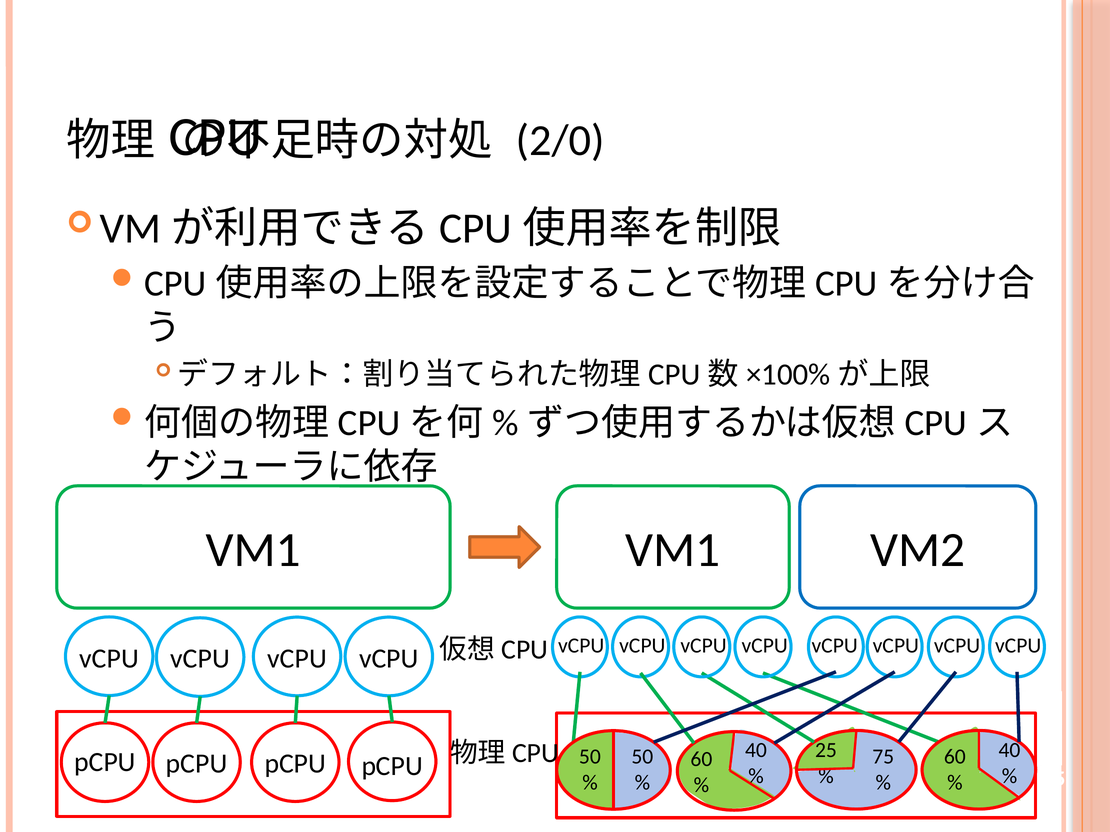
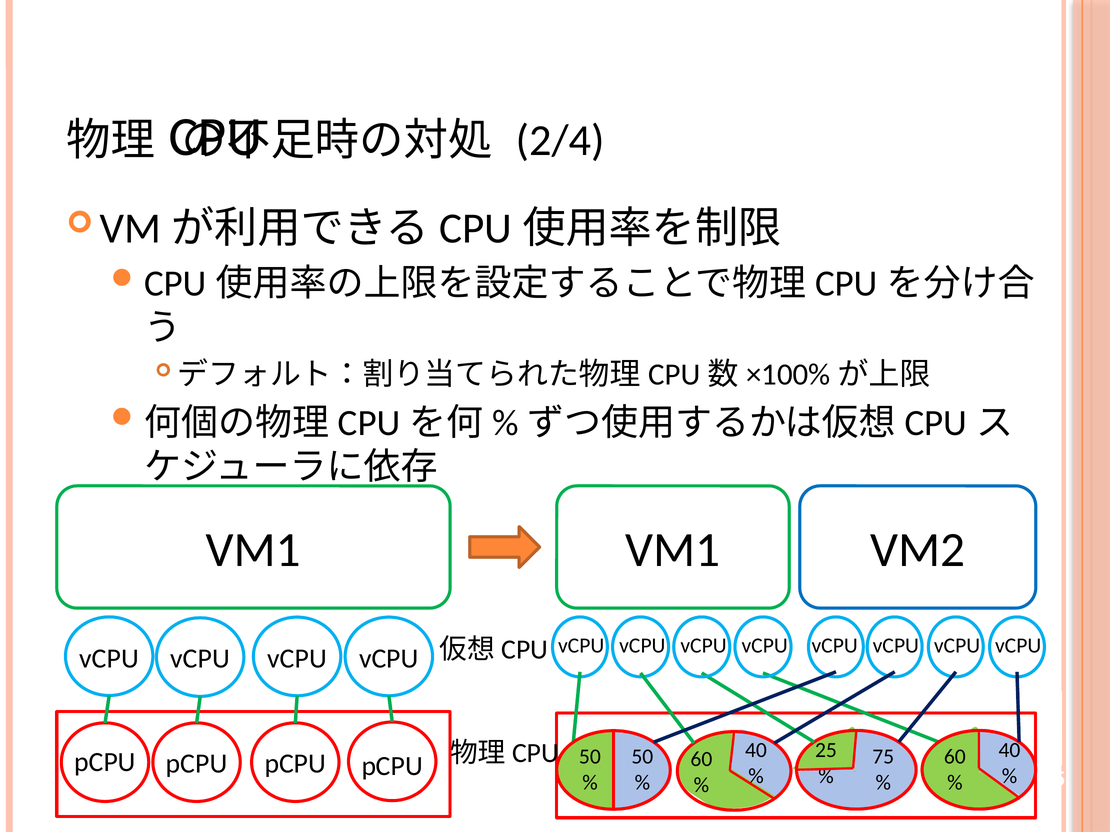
2/0: 2/0 -> 2/4 (560, 141)
